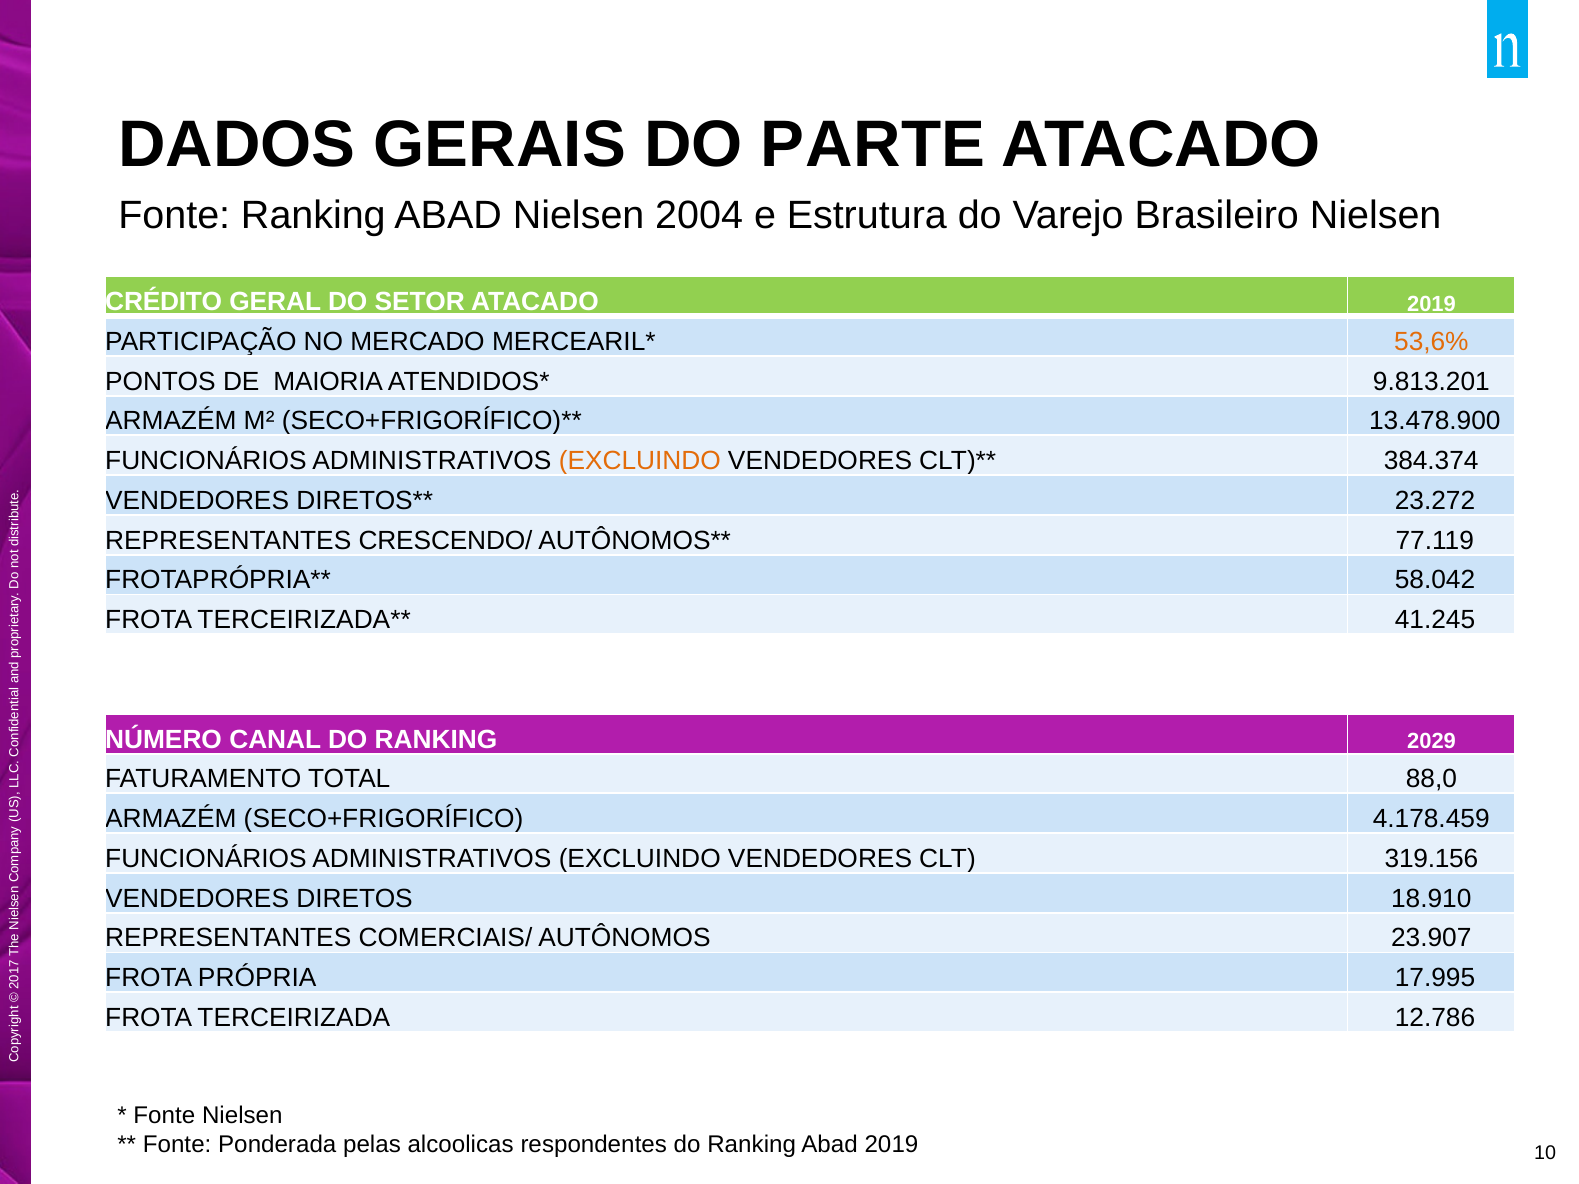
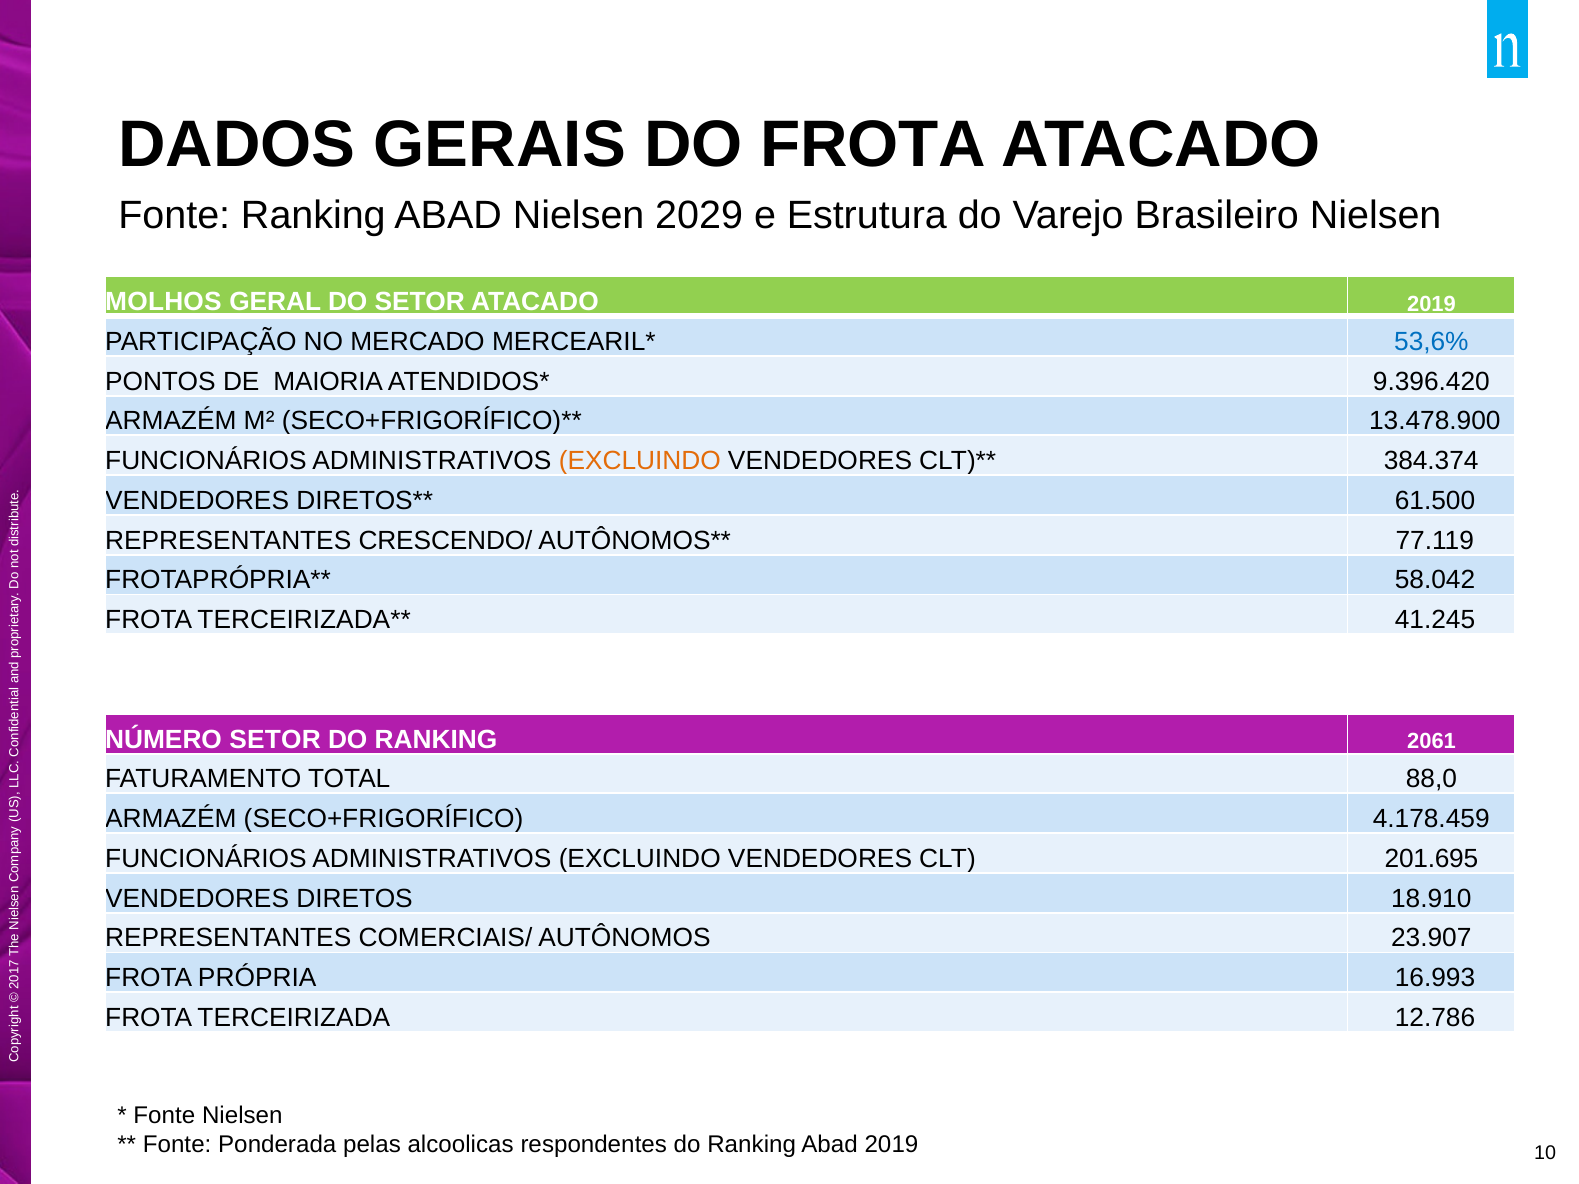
DO PARTE: PARTE -> FROTA (874, 145)
2004: 2004 -> 2029 (699, 215)
CRÉDITO: CRÉDITO -> MOLHOS (163, 302)
53,6% colour: orange -> blue (1431, 342)
9.813.201: 9.813.201 -> 9.396.420 (1431, 381)
23.272: 23.272 -> 61.500 (1435, 501)
NÚMERO CANAL: CANAL -> SETOR (275, 740)
2029: 2029 -> 2061 (1432, 742)
319.156: 319.156 -> 201.695 (1431, 859)
17.995: 17.995 -> 16.993 (1435, 978)
